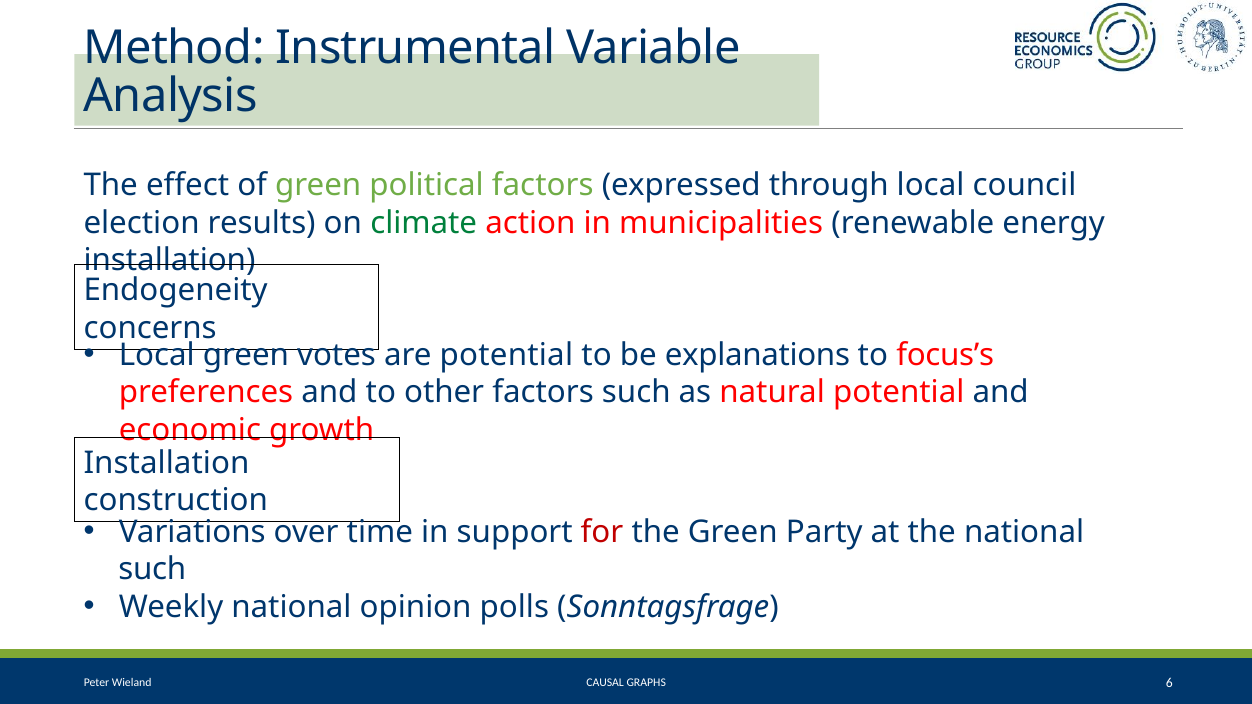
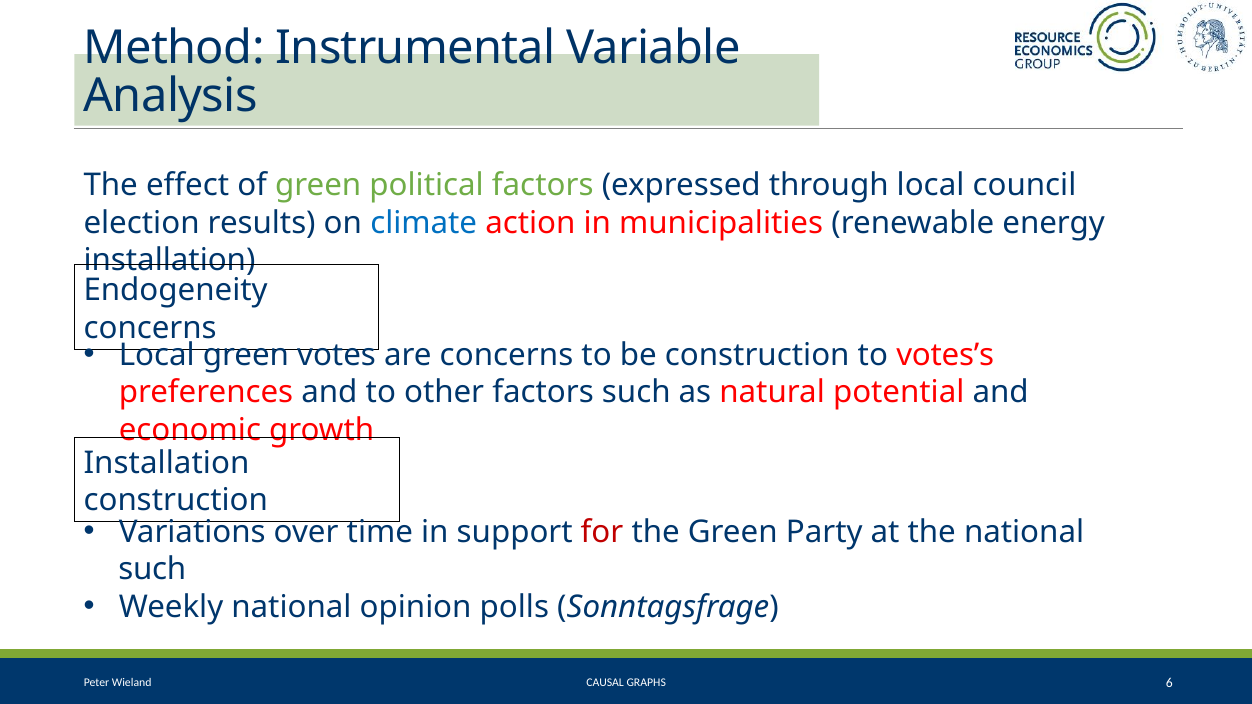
climate colour: green -> blue (424, 223)
are potential: potential -> concerns (507, 355)
be explanations: explanations -> construction (757, 355)
focus’s: focus’s -> votes’s (945, 355)
